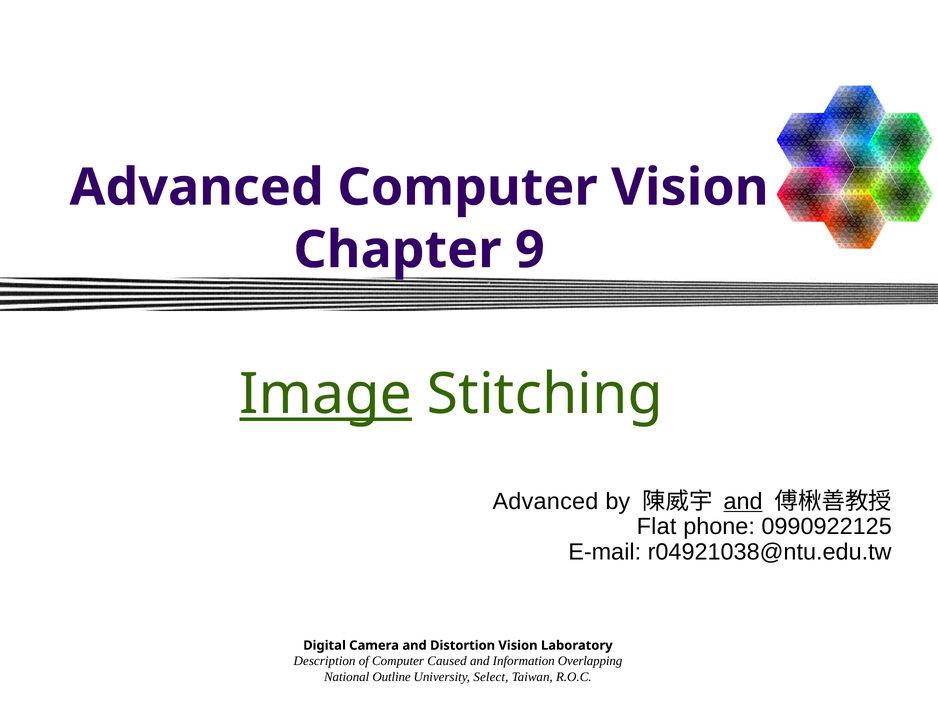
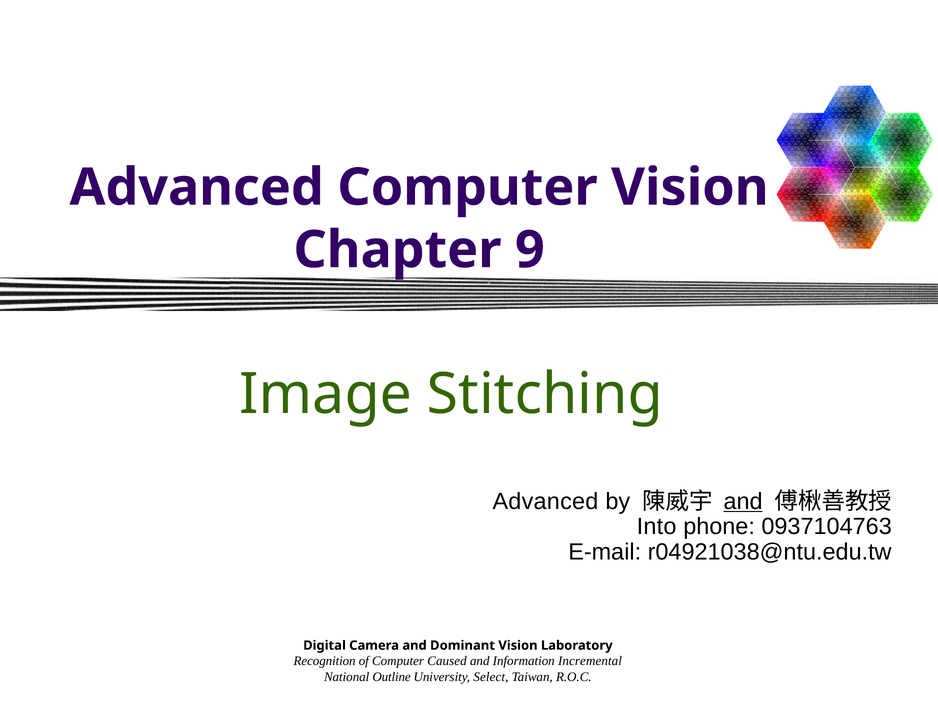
Image underline: present -> none (326, 395)
Flat: Flat -> Into (657, 527)
0990922125: 0990922125 -> 0937104763 (827, 527)
Distortion: Distortion -> Dominant (462, 646)
Description: Description -> Recognition (325, 662)
Overlapping: Overlapping -> Incremental (590, 662)
